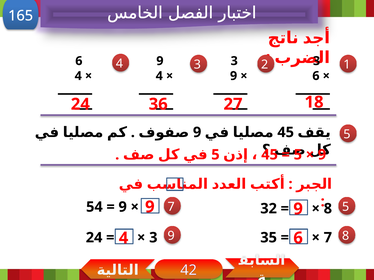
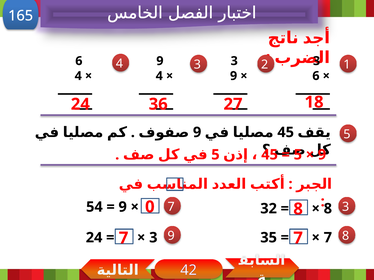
5: 5 -> 3 (346, 207)
54 9: 9 -> 0 (150, 207)
32 9: 9 -> 8 (298, 209)
4: 4 -> 7 (124, 238)
35 6: 6 -> 7 (298, 238)
